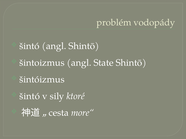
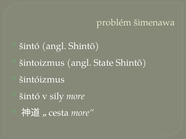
vodopády: vodopády -> šimenawa (154, 23)
ktoré: ktoré -> more (76, 96)
